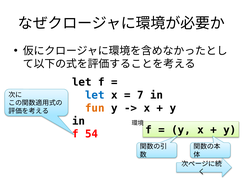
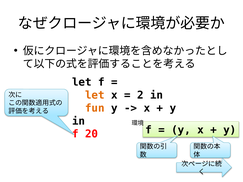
let colour: blue -> orange (95, 95)
7: 7 -> 2 (140, 95)
54: 54 -> 20 (92, 134)
